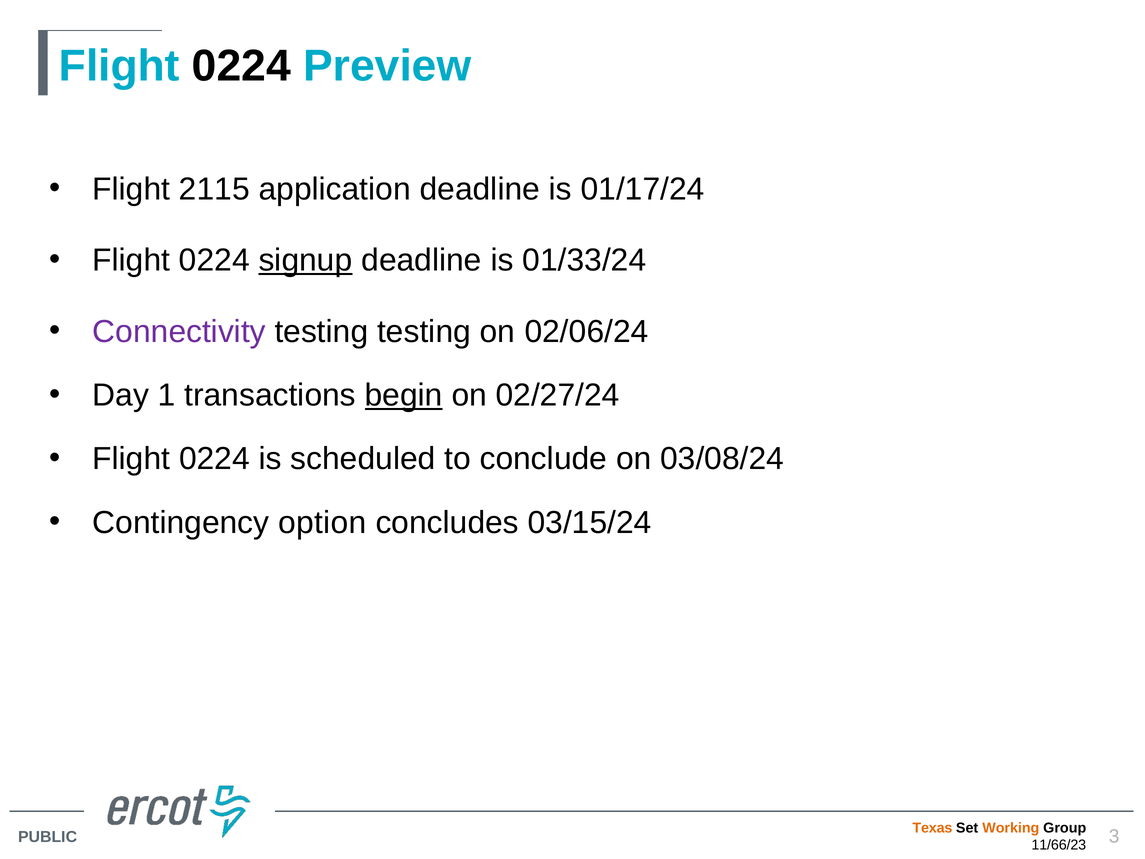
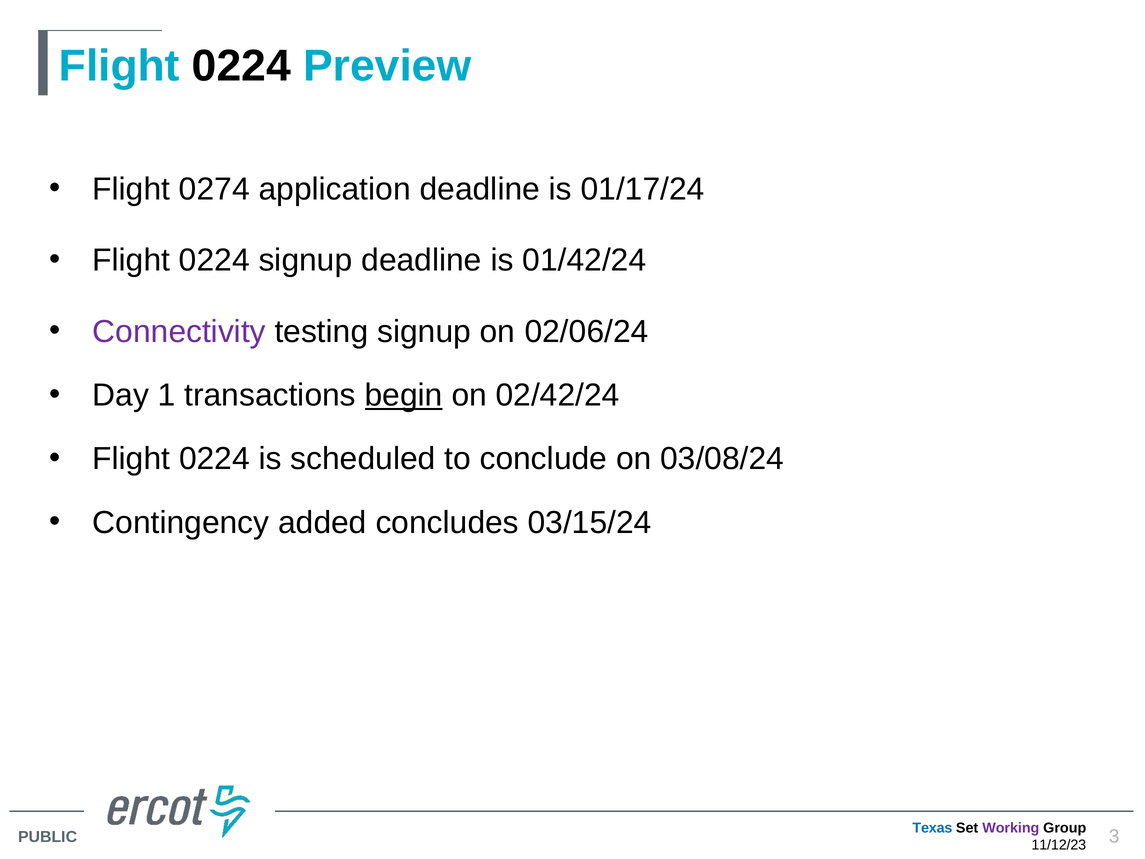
2115: 2115 -> 0274 (214, 189)
signup underline: present -> none (305, 260)
01/33/24: 01/33/24 -> 01/42/24 (584, 260)
testing testing: testing -> signup (424, 332)
02/27/24: 02/27/24 -> 02/42/24 (558, 395)
option: option -> added (322, 522)
Texas colour: orange -> blue (932, 828)
Working colour: orange -> purple (1011, 828)
11/66/23: 11/66/23 -> 11/12/23 (1059, 845)
